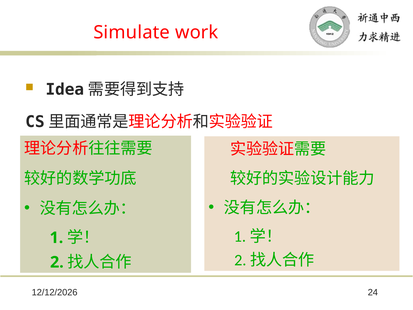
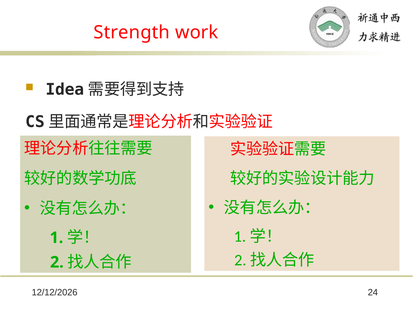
Simulate: Simulate -> Strength (132, 32)
